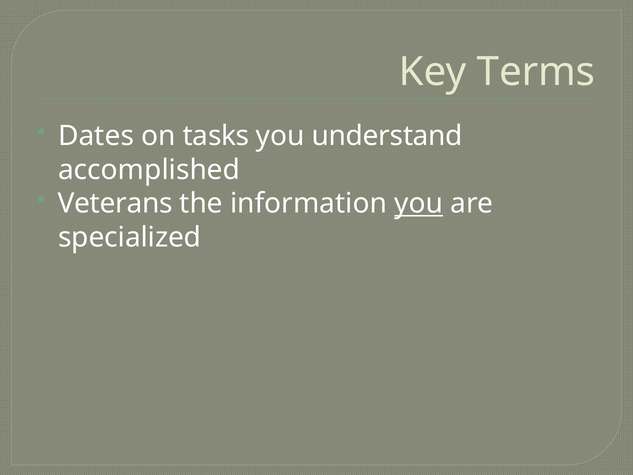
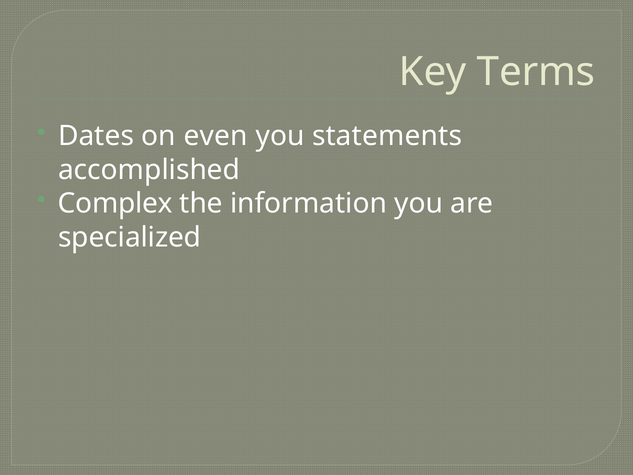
tasks: tasks -> even (216, 136)
understand: understand -> statements (387, 136)
Veterans: Veterans -> Complex (115, 203)
you underline: present -> none (419, 203)
